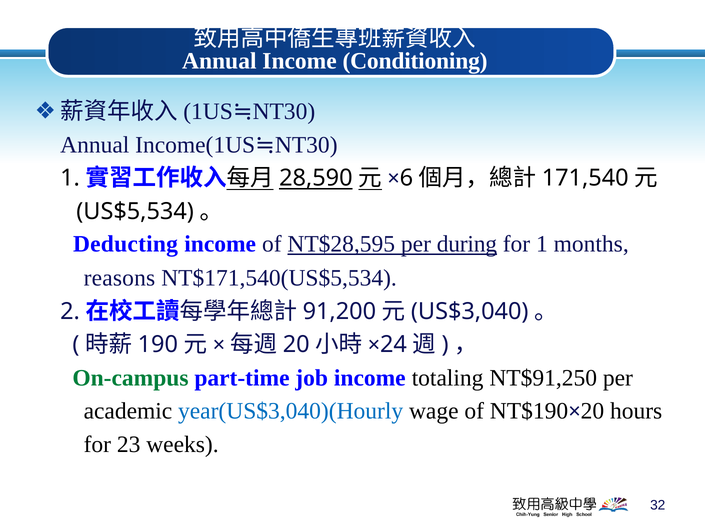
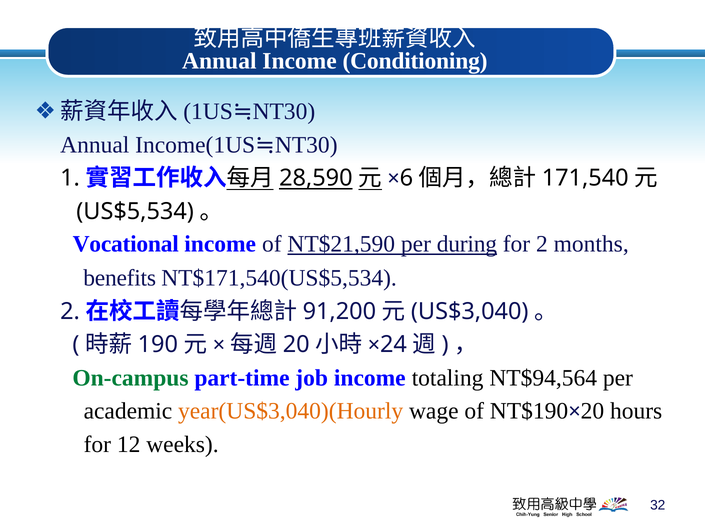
Deducting: Deducting -> Vocational (126, 244)
NT$28,595: NT$28,595 -> NT$21,590 (341, 244)
for 1: 1 -> 2 (542, 244)
reasons: reasons -> benefits (120, 278)
NT$91,250: NT$91,250 -> NT$94,564 (543, 378)
year(US$3,040)(Hourly colour: blue -> orange (291, 411)
23: 23 -> 12 (129, 444)
